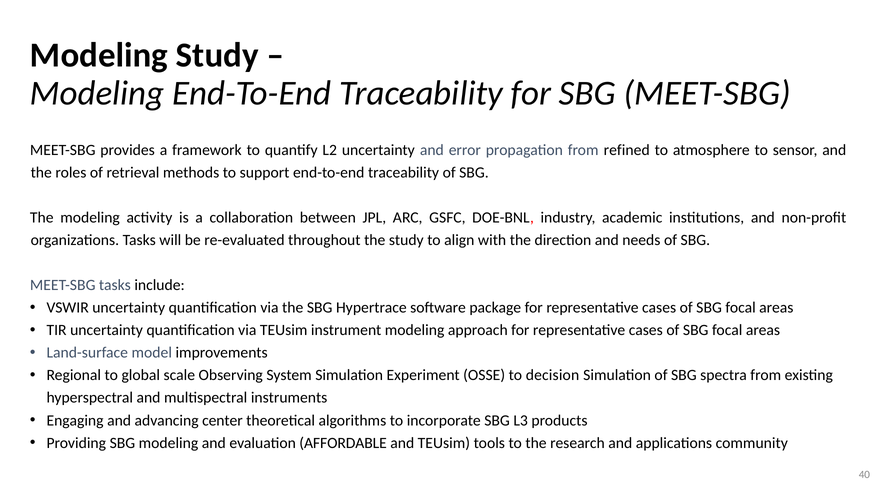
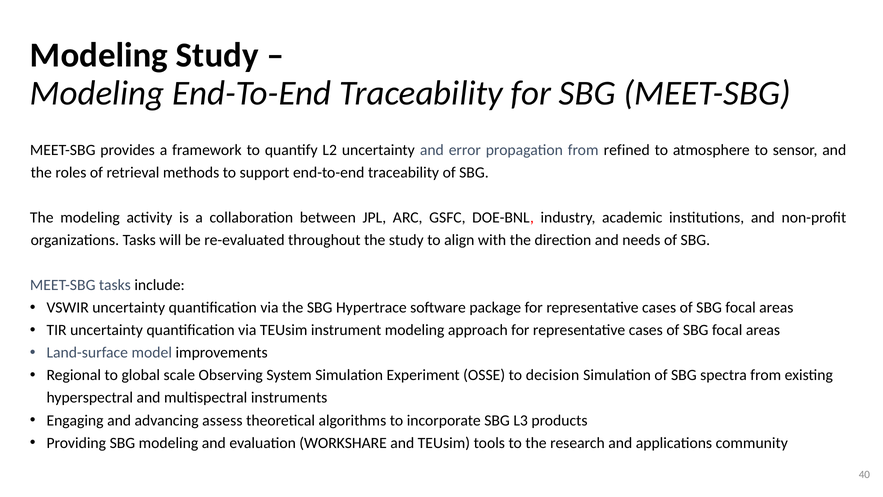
center: center -> assess (222, 420)
AFFORDABLE: AFFORDABLE -> WORKSHARE (343, 443)
